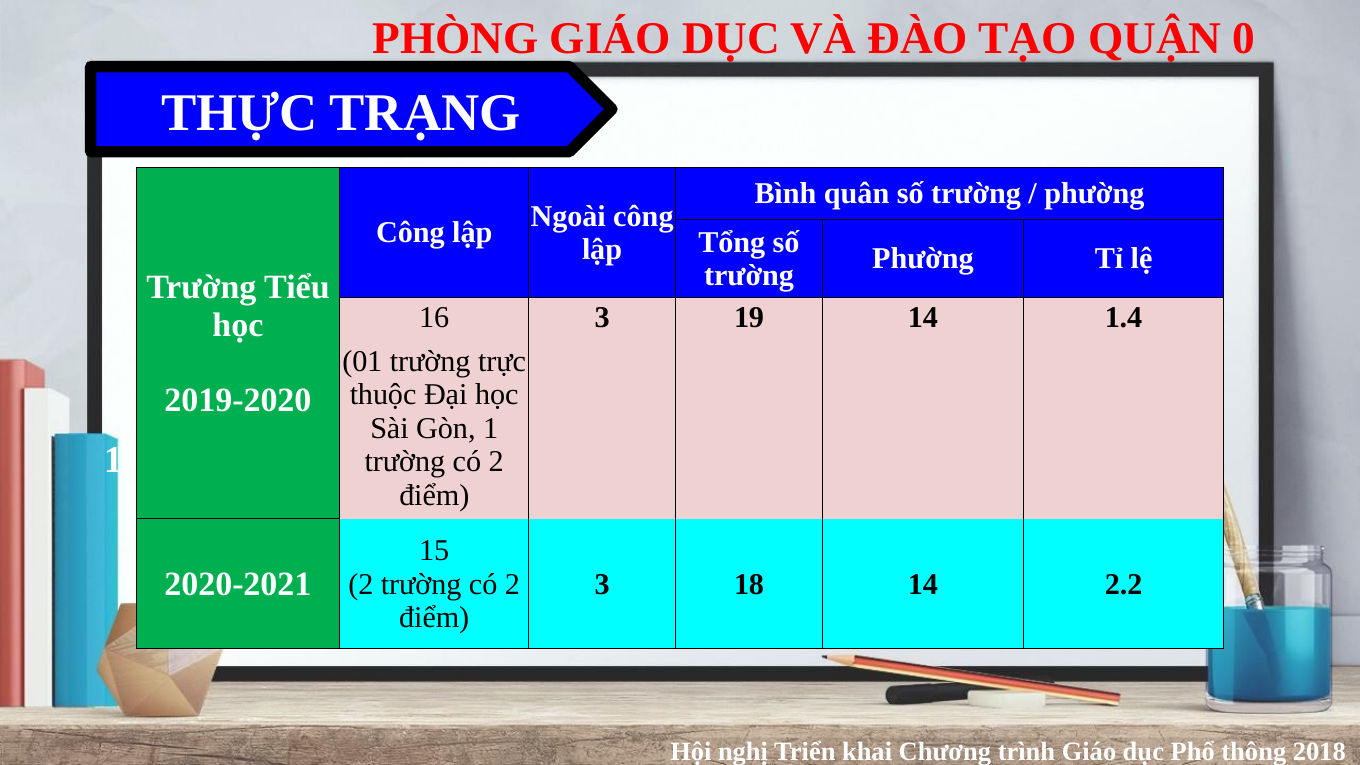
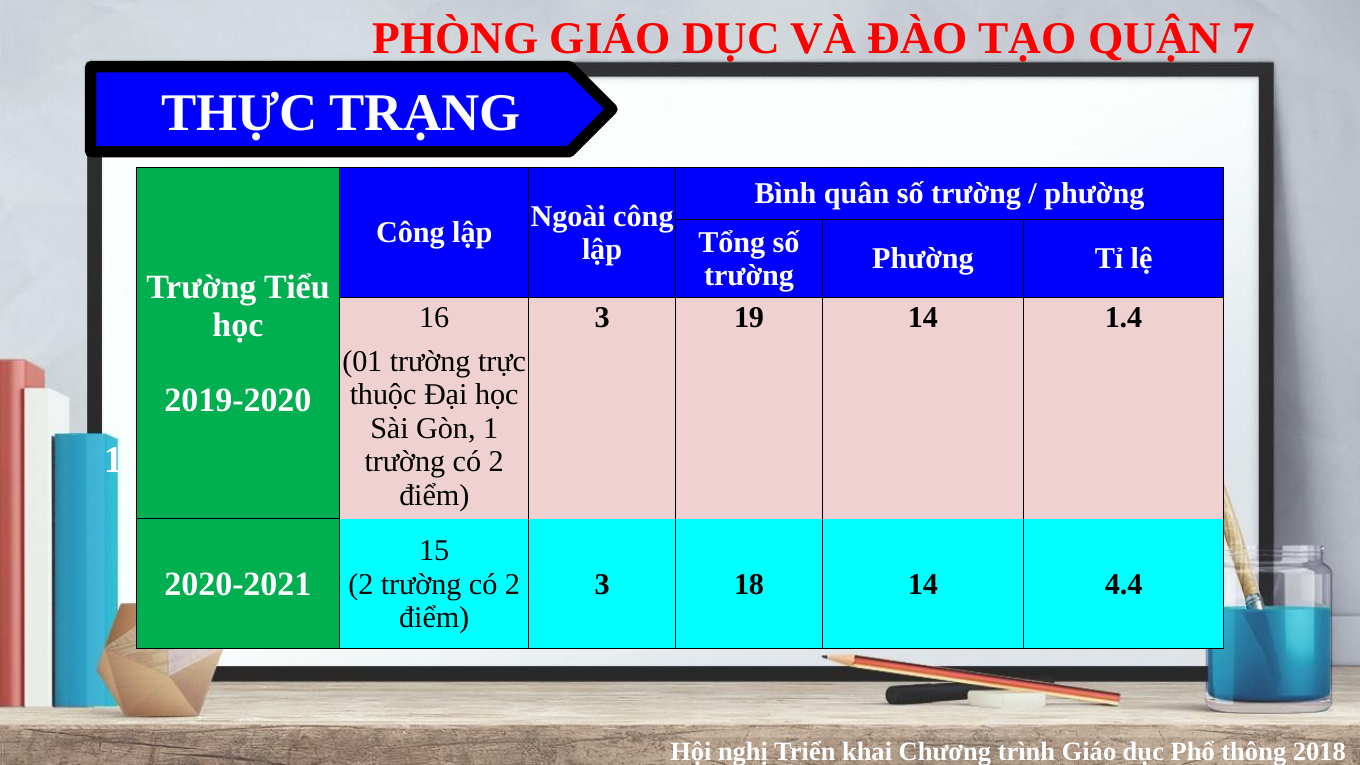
0: 0 -> 7 (1244, 38)
2.2: 2.2 -> 4.4 (1124, 584)
